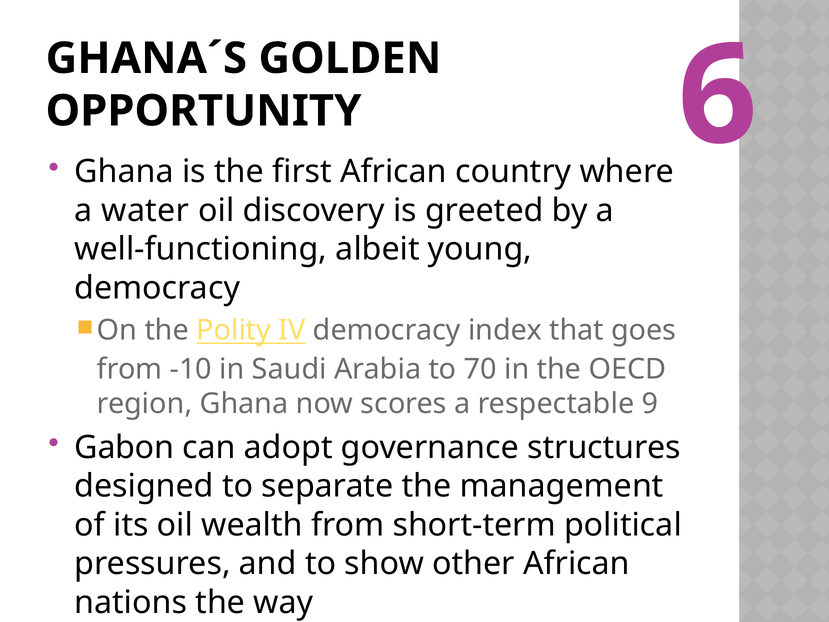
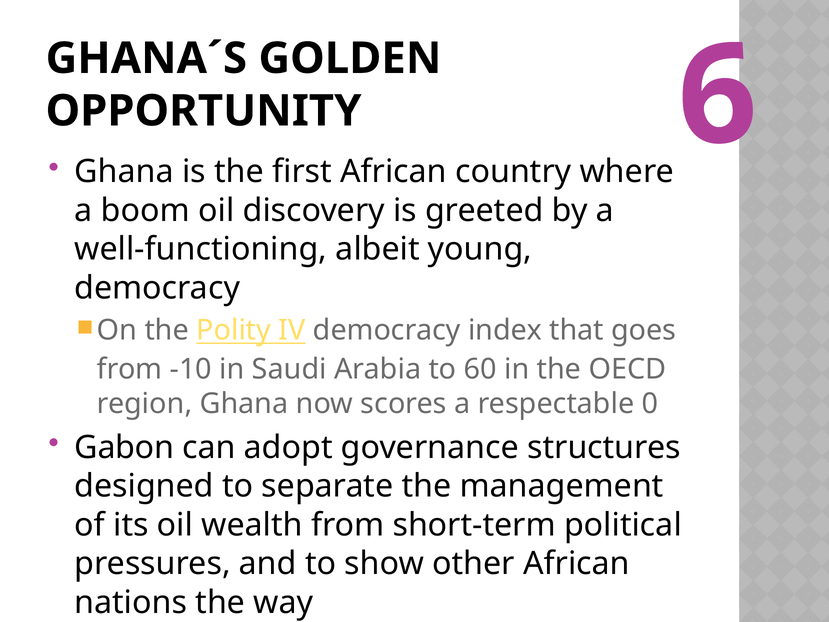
water: water -> boom (145, 210)
70: 70 -> 60 (480, 369)
9: 9 -> 0 (650, 404)
